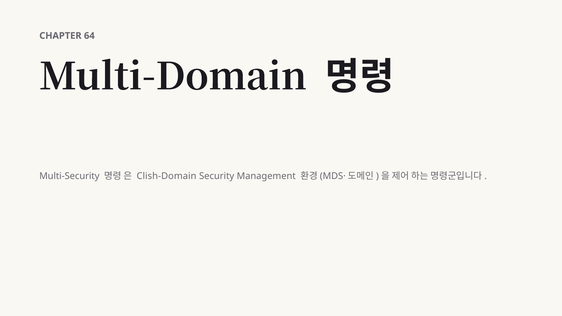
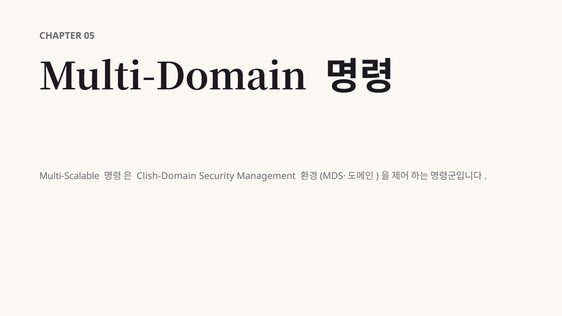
64: 64 -> 05 (89, 36)
Multi-Security: Multi-Security -> Multi-Scalable (69, 176)
